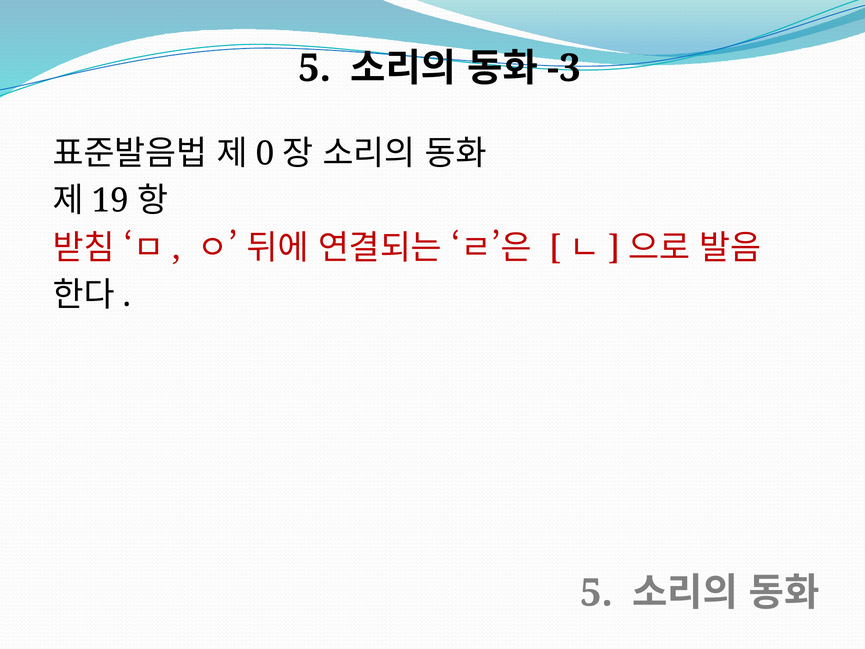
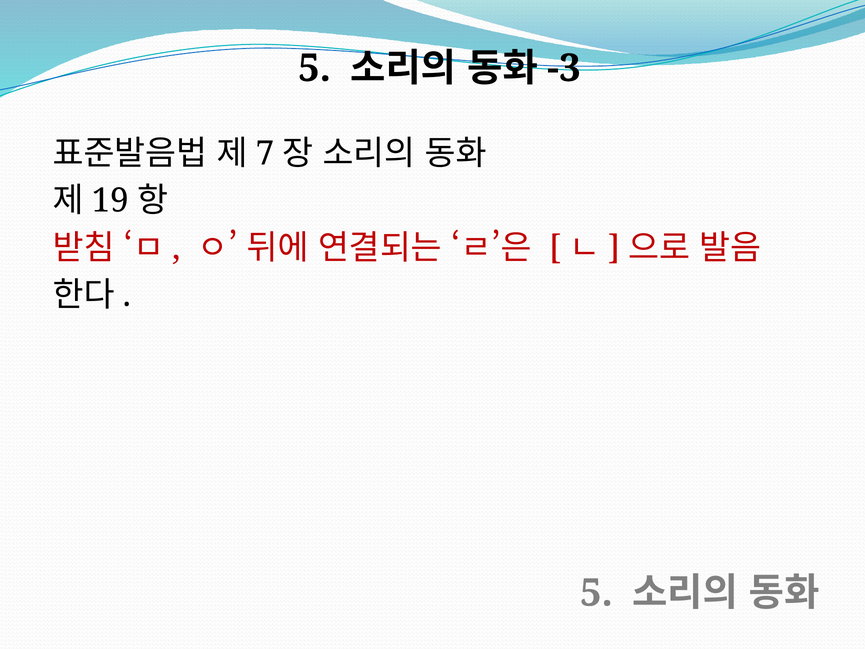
0: 0 -> 7 (265, 154)
